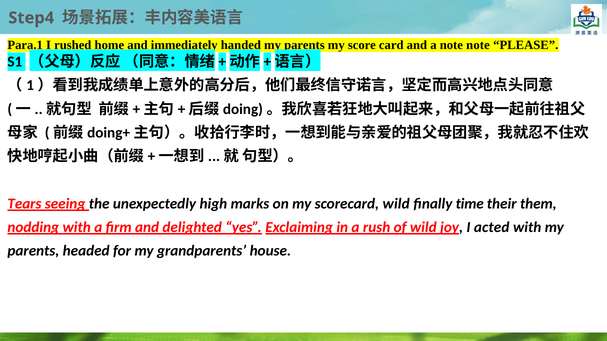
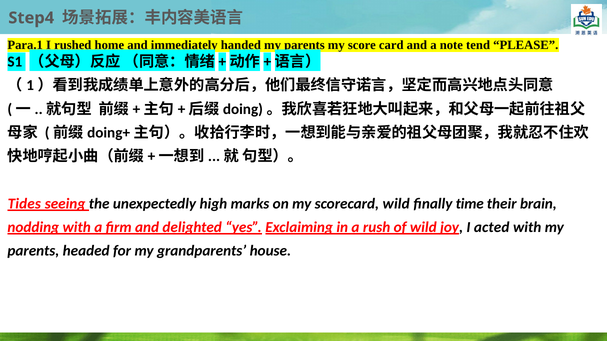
note note: note -> tend (478, 45)
Tears: Tears -> Tides (24, 204)
them: them -> brain (538, 204)
